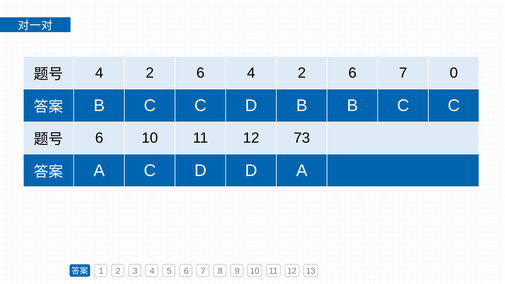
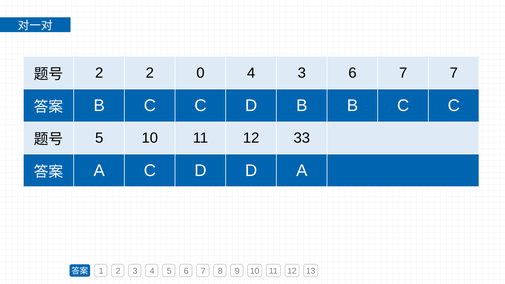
4: 4 -> 2 (99, 73)
6: 6 -> 0 (201, 73)
2: 2 -> 3 (302, 73)
7 0: 0 -> 7 (454, 73)
6: 6 -> 5 (99, 138)
73: 73 -> 33 (302, 138)
